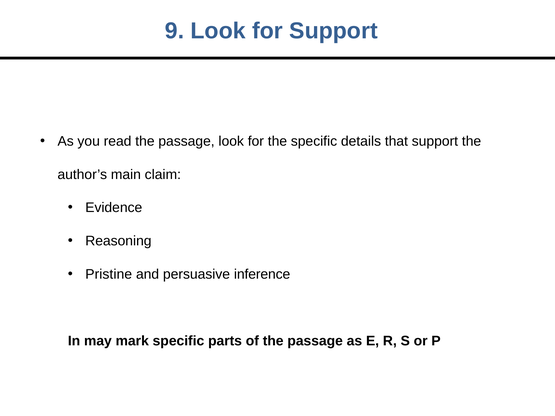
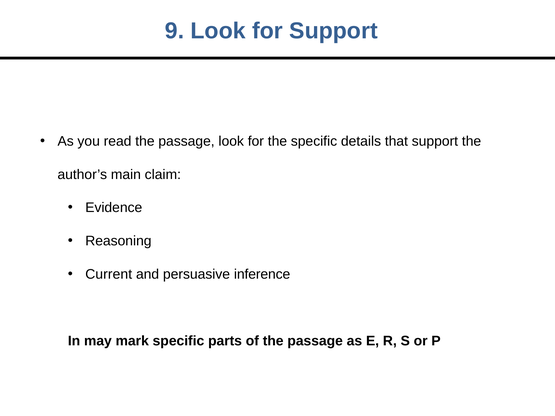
Pristine: Pristine -> Current (109, 274)
